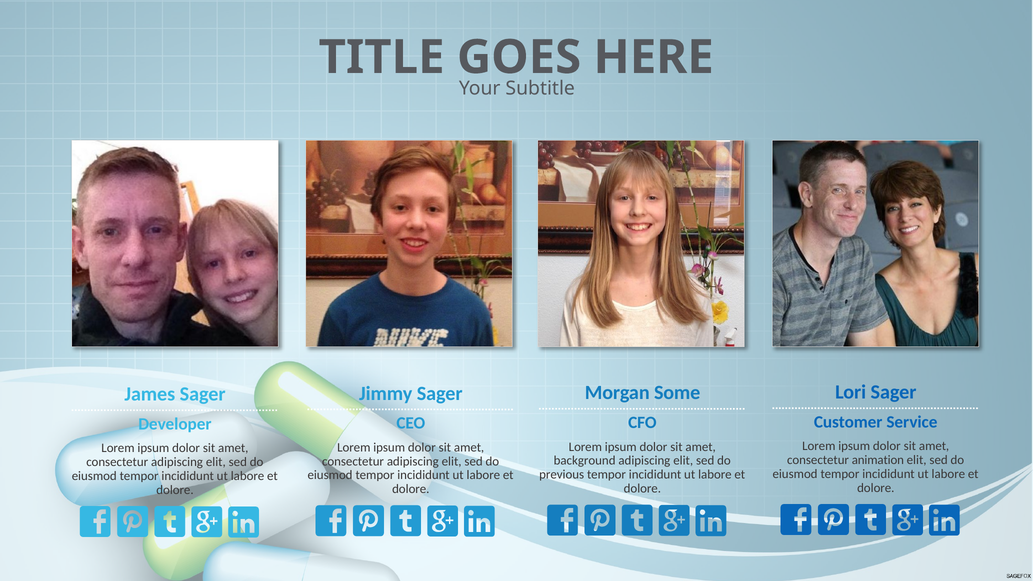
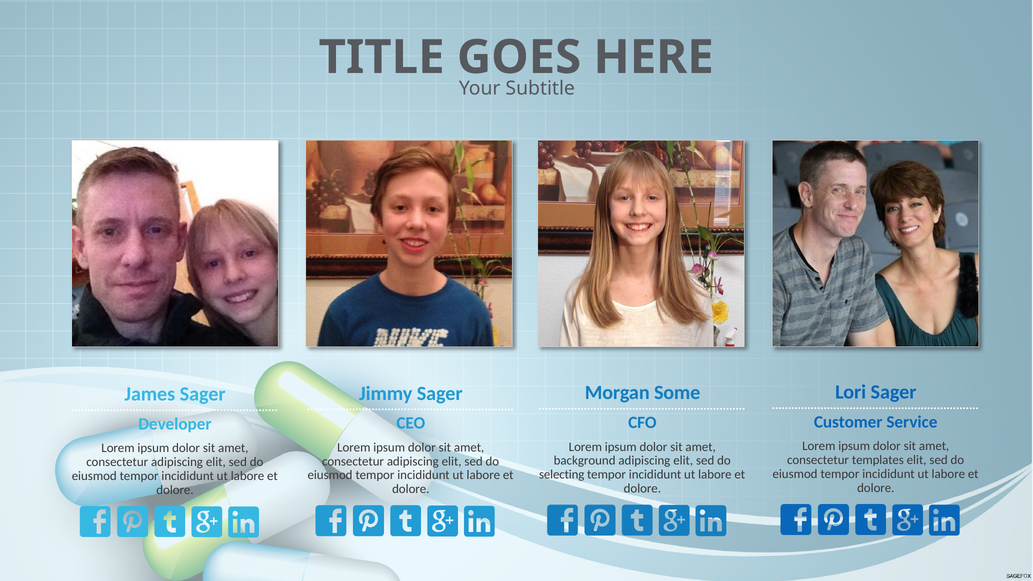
animation: animation -> templates (878, 460)
previous: previous -> selecting (562, 475)
